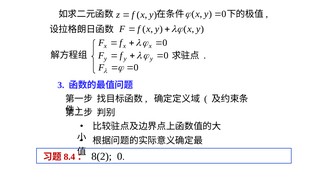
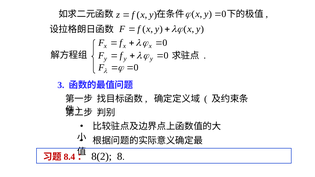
8(2 0: 0 -> 8 (120, 157)
